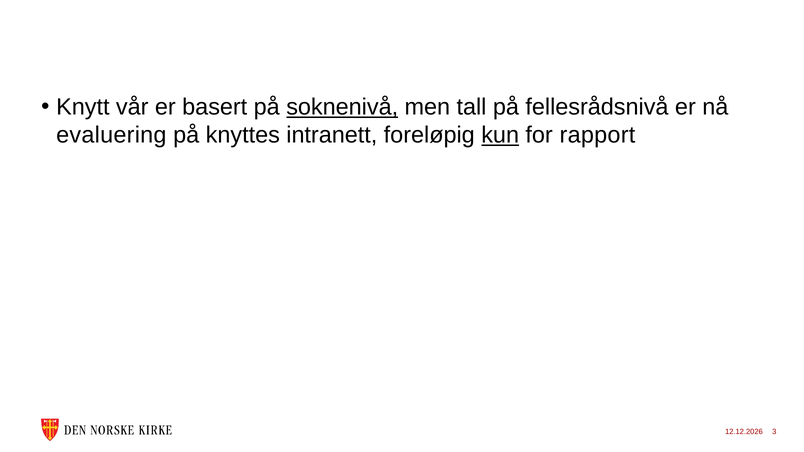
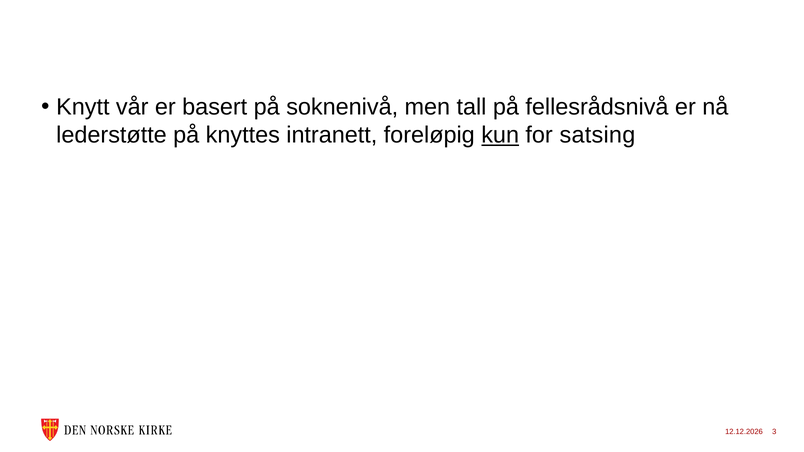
soknenivå underline: present -> none (342, 107)
evaluering: evaluering -> lederstøtte (111, 135)
rapport: rapport -> satsing (597, 135)
